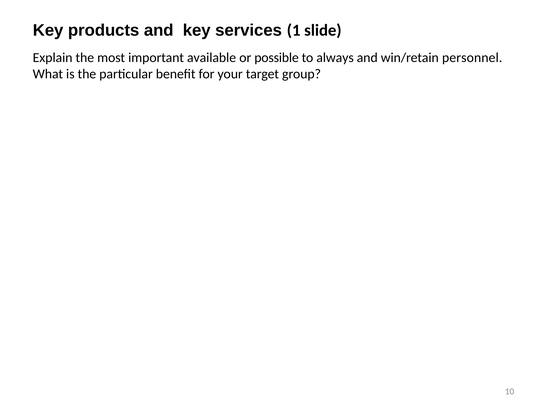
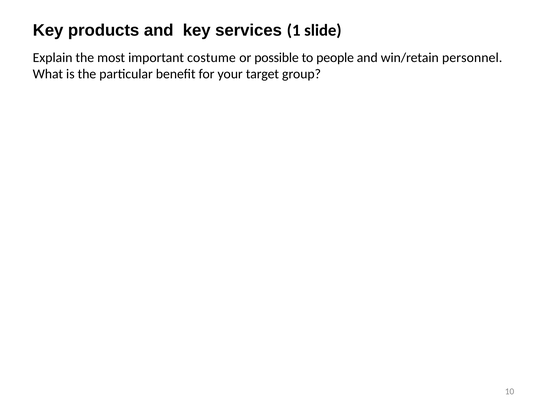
available: available -> costume (211, 58)
always: always -> people (335, 58)
